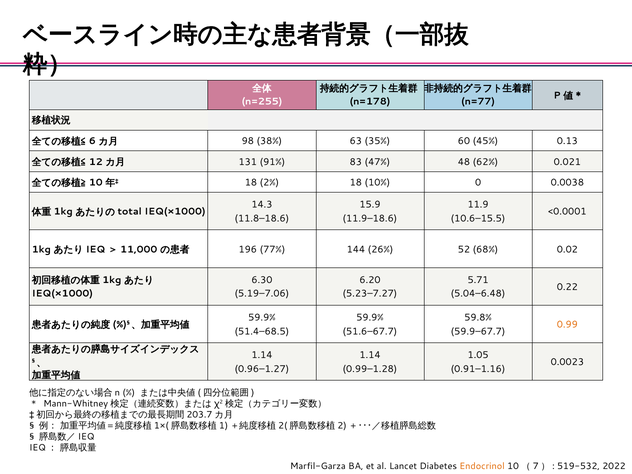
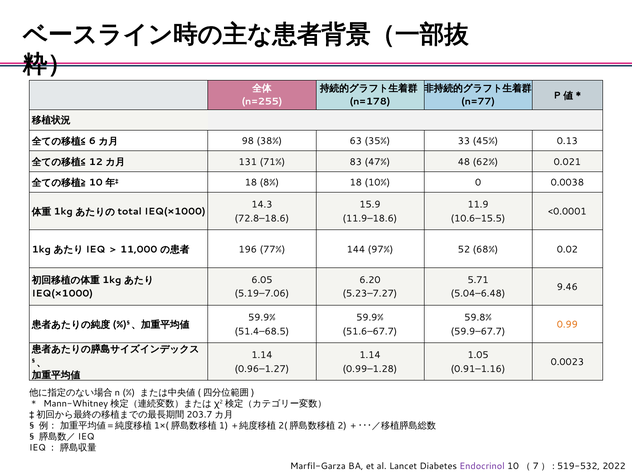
60: 60 -> 33 (464, 141)
91%: 91% -> 71% (272, 162)
2%: 2% -> 8% (269, 183)
11.8–18.6: 11.8–18.6 -> 72.8–18.6 (262, 219)
26%: 26% -> 97% (381, 249)
6.30: 6.30 -> 6.05 (262, 280)
0.22: 0.22 -> 9.46 (567, 287)
Endocrinol colour: orange -> purple (482, 466)
